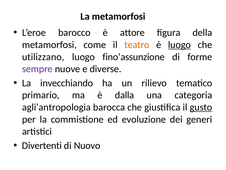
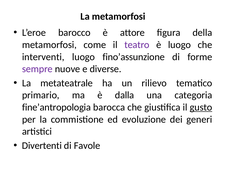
teatro colour: orange -> purple (137, 45)
luogo underline: present -> none (179, 45)
utilizzano: utilizzano -> interventi (43, 57)
invecchiando: invecchiando -> metateatrale (67, 83)
agli’antropologia: agli’antropologia -> fine’antropologia (56, 107)
Nuovo: Nuovo -> Favole (87, 145)
